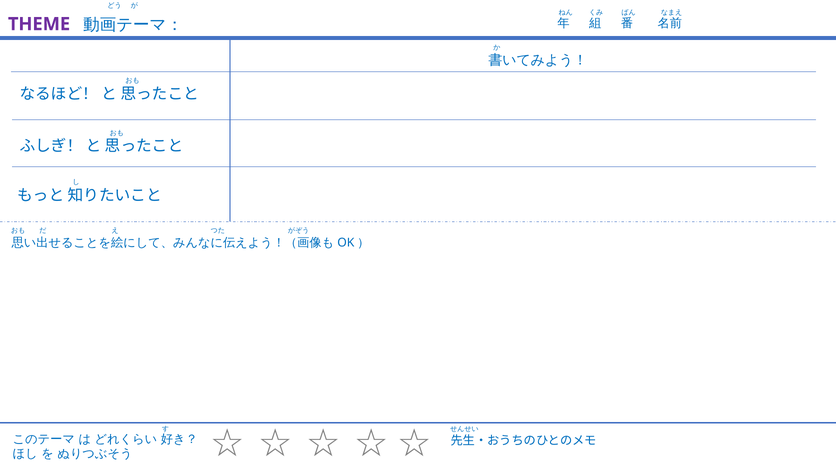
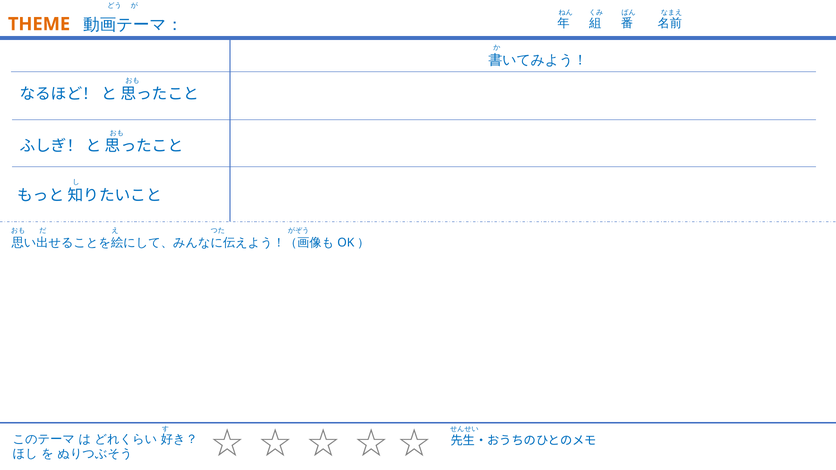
THEME colour: purple -> orange (39, 24)
